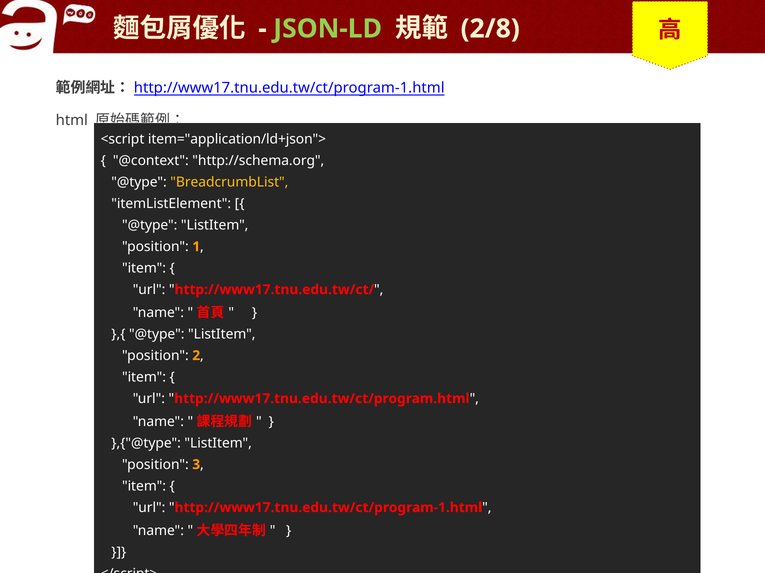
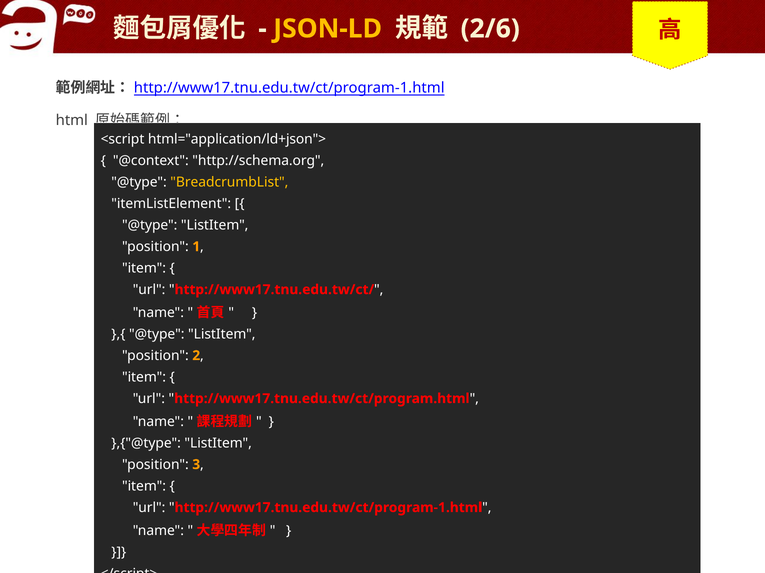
JSON-LD colour: light green -> yellow (328, 29)
2/8: 2/8 -> 2/6 (490, 29)
item="application/ld+json">: item="application/ld+json"> -> html="application/ld+json"> (237, 139)
